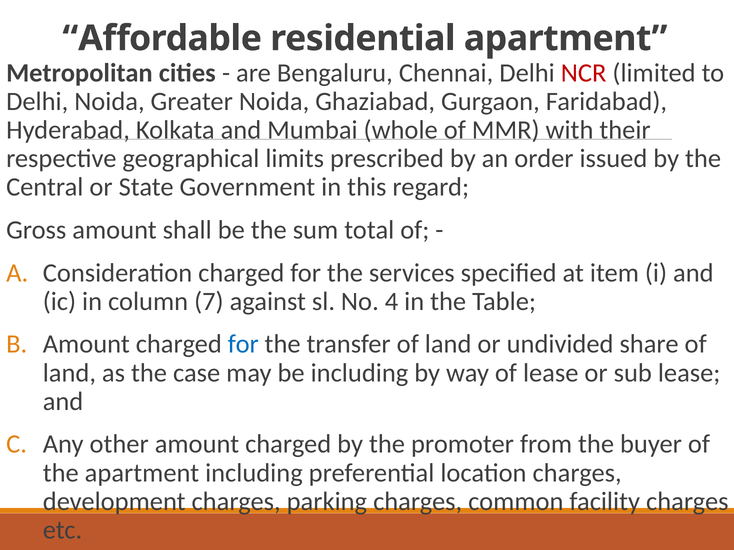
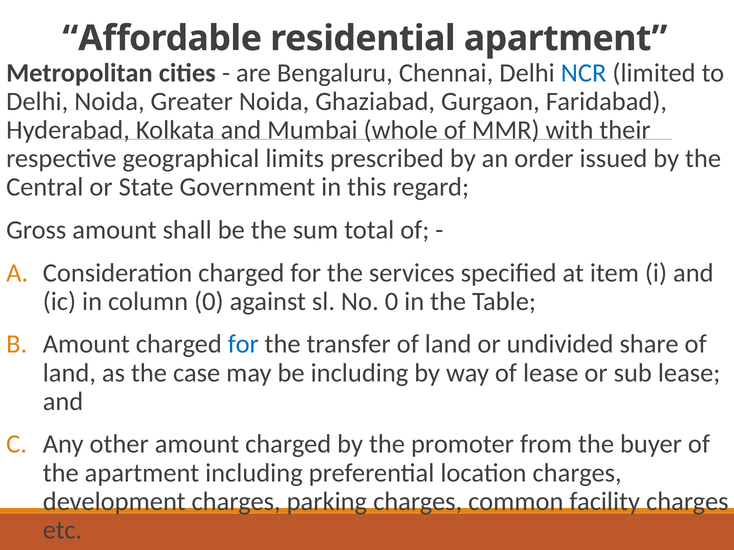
NCR colour: red -> blue (584, 73)
column 7: 7 -> 0 (209, 302)
No 4: 4 -> 0 (392, 302)
